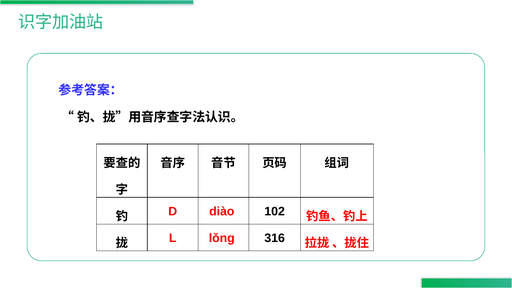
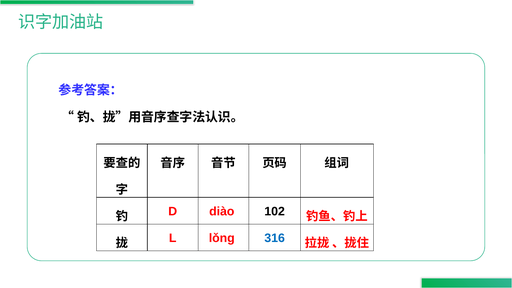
316 colour: black -> blue (275, 238)
